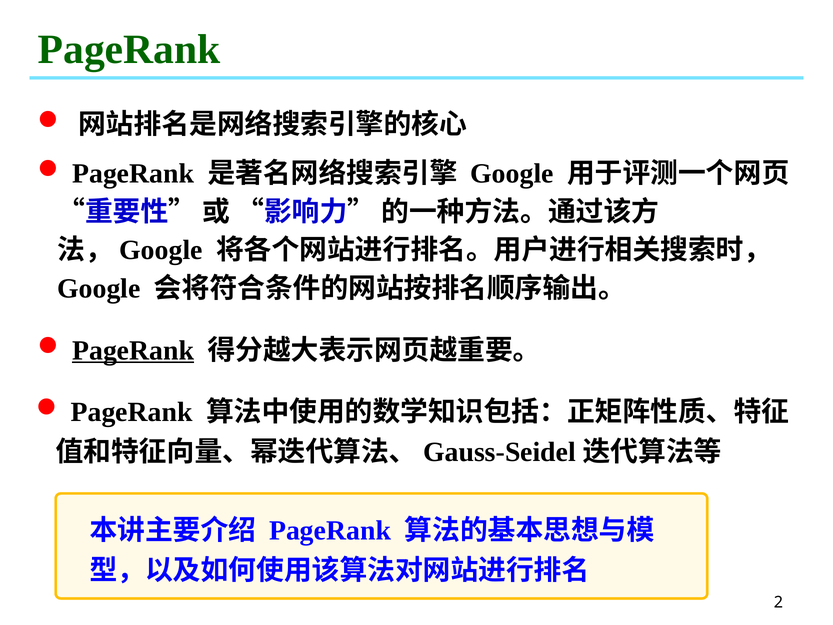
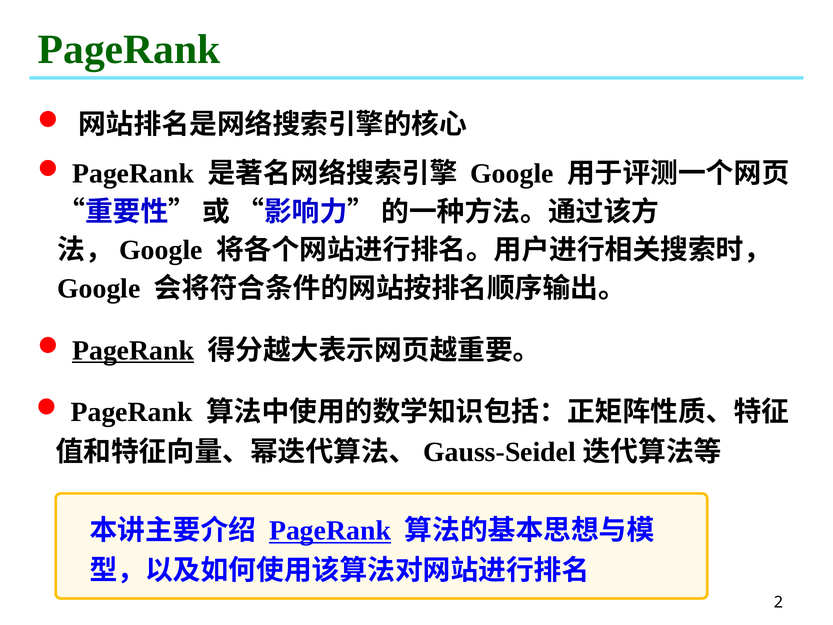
PageRank underline: none -> present (330, 531)
